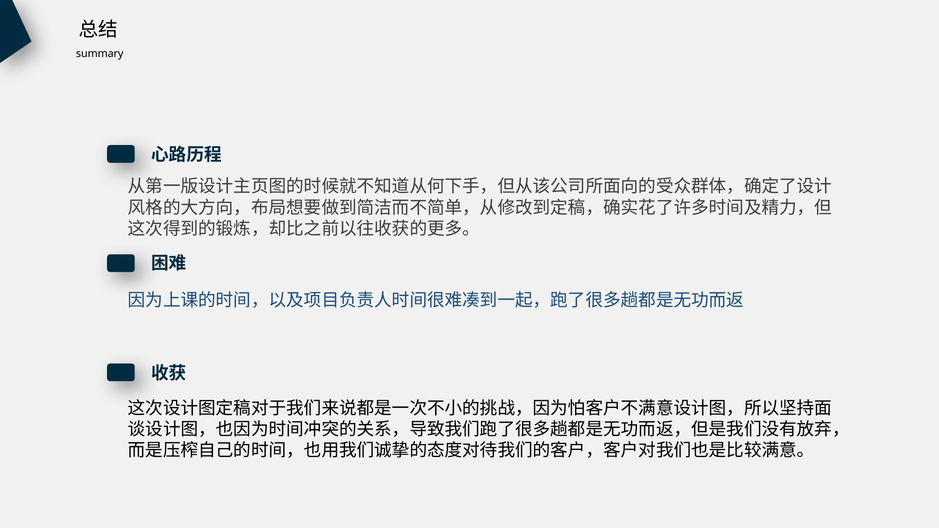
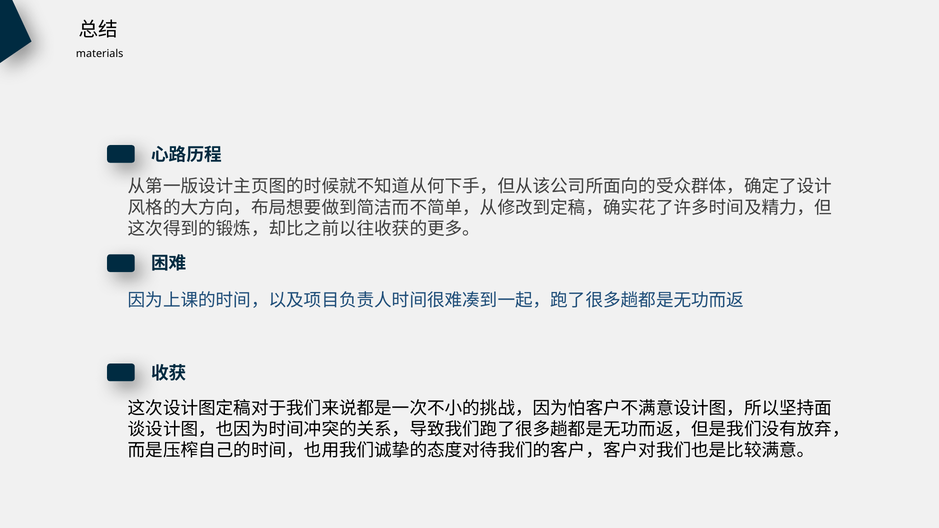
summary: summary -> materials (100, 54)
